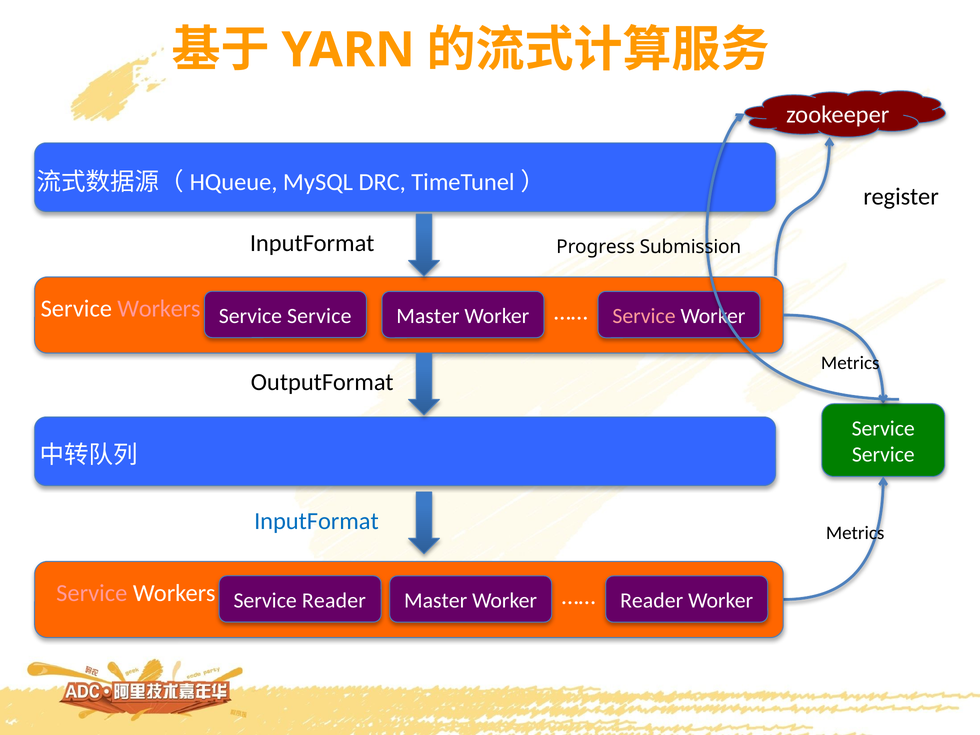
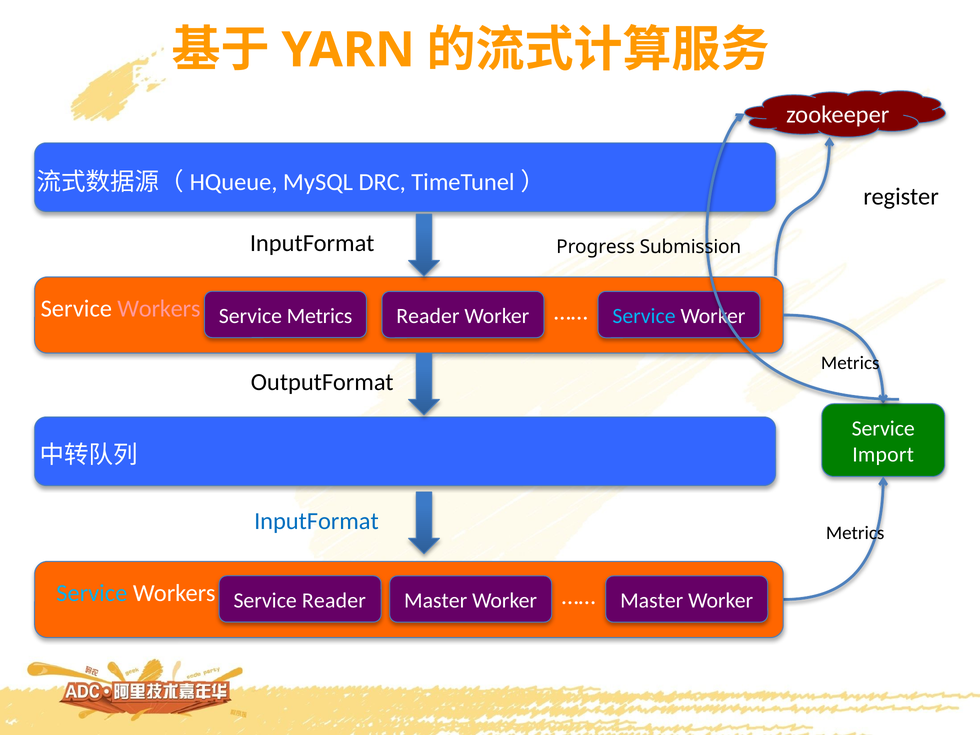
Service: Service -> Metrics (319, 316)
Master: Master -> Reader (428, 316)
Service colour: pink -> light blue (644, 316)
Service: Service -> Import (883, 455)
Service colour: pink -> light blue (92, 593)
Worker Reader: Reader -> Master (652, 601)
